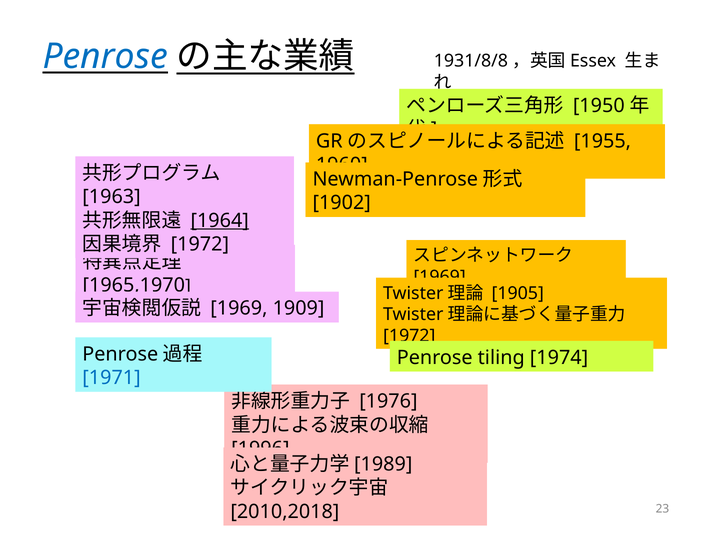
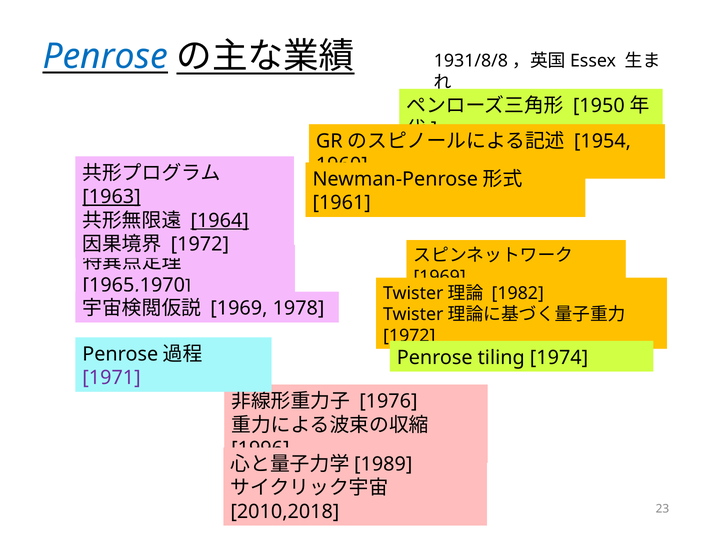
1955: 1955 -> 1954 (602, 141)
1963 underline: none -> present (111, 197)
1902: 1902 -> 1961 (342, 203)
1905: 1905 -> 1982 (518, 293)
1909: 1909 -> 1978 (299, 308)
1971 colour: blue -> purple (111, 378)
